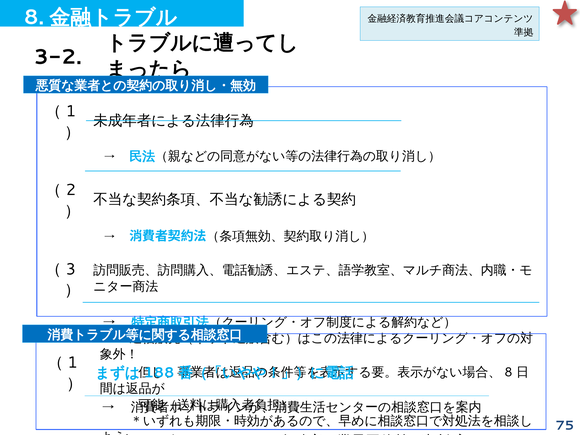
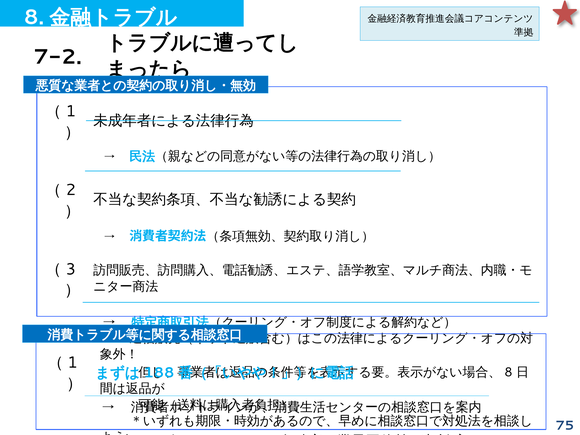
3-2: 3-2 -> 7-2 (58, 57)
